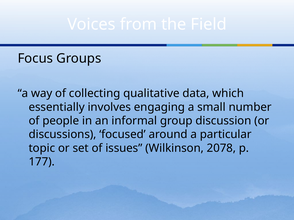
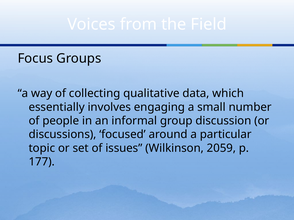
2078: 2078 -> 2059 (221, 148)
